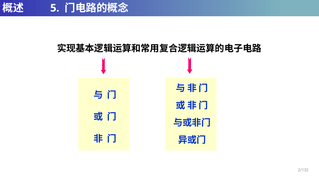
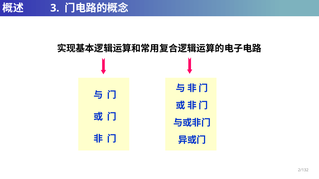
5: 5 -> 3 (55, 8)
